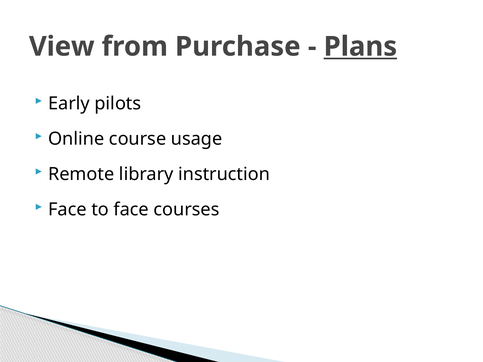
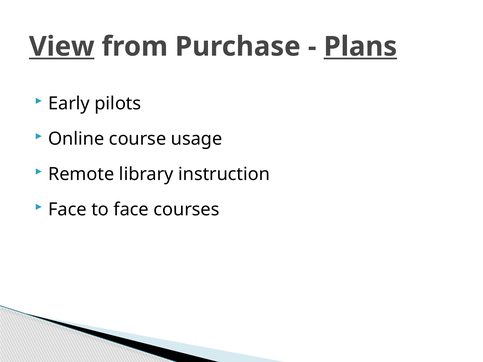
View underline: none -> present (62, 47)
